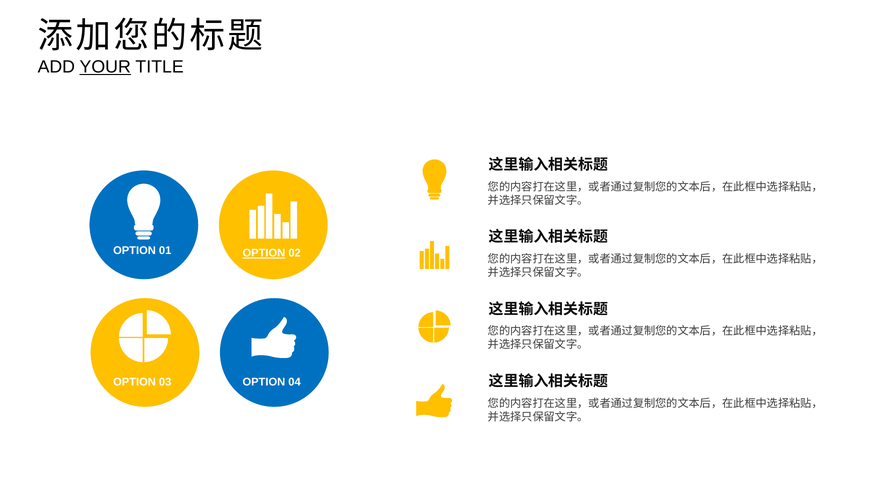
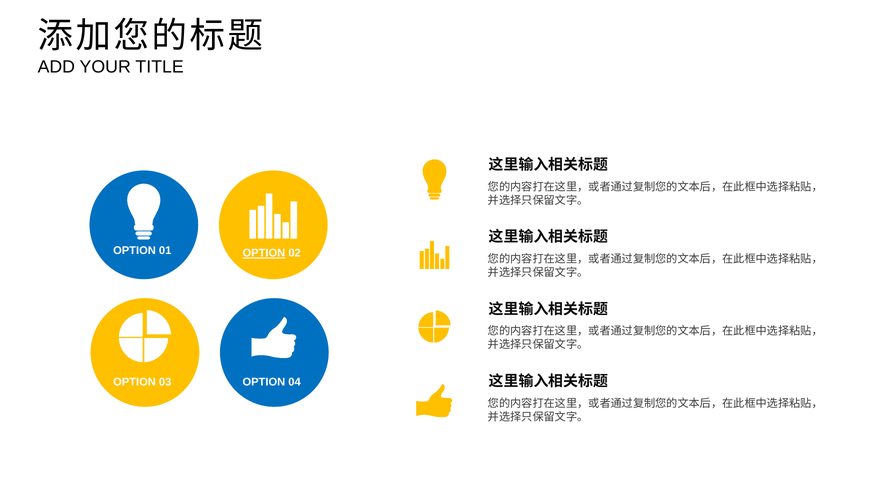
YOUR underline: present -> none (105, 67)
